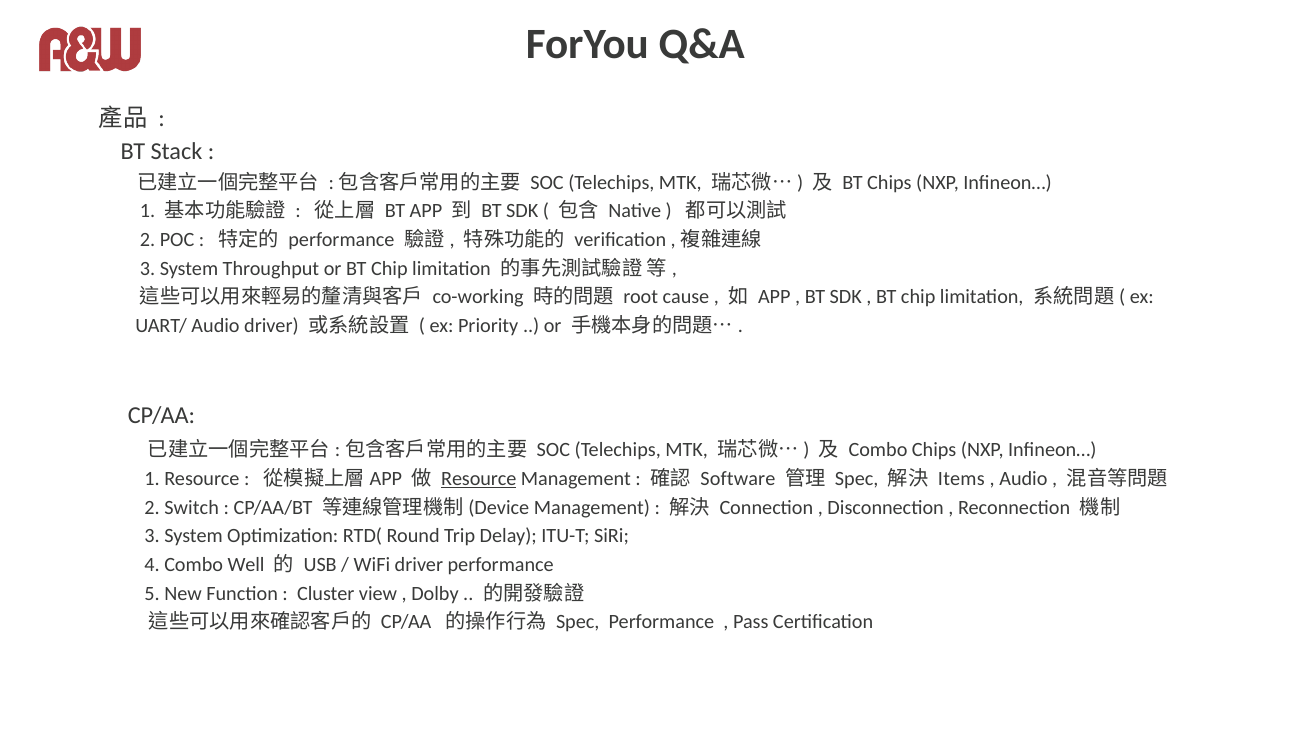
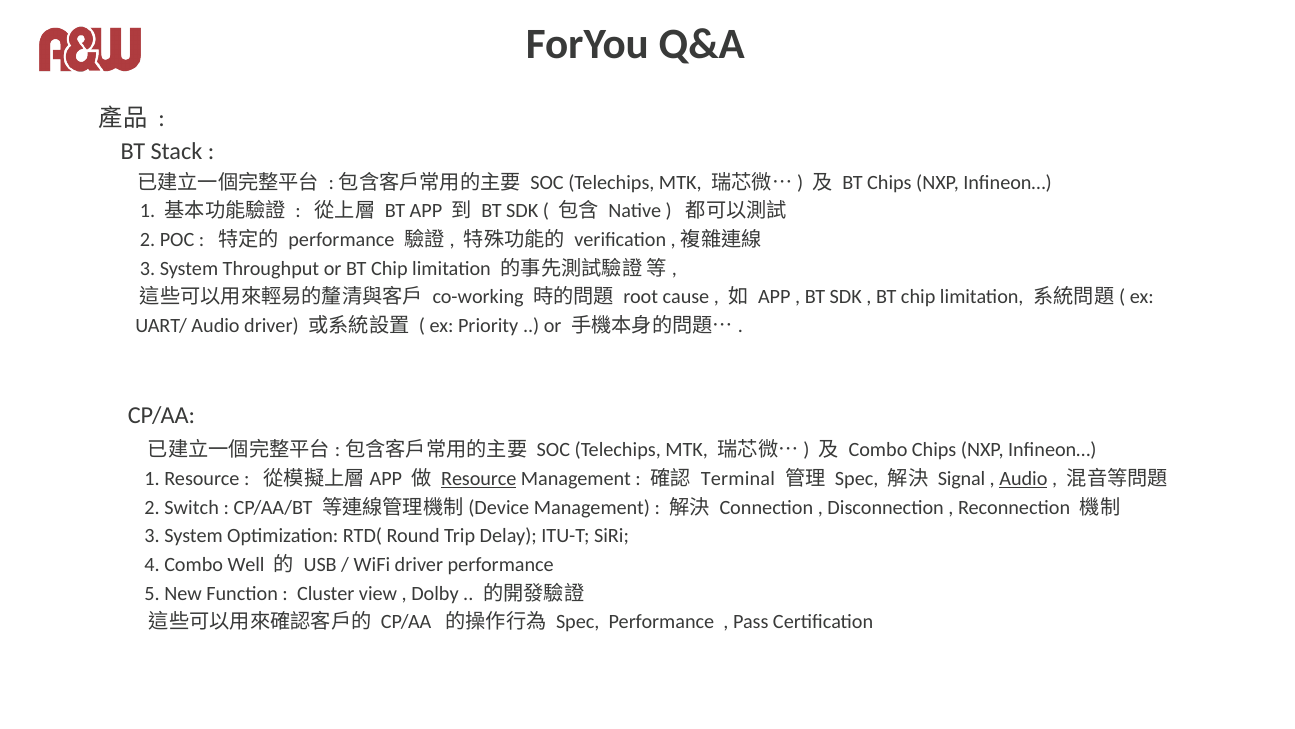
Software: Software -> Terminal (738, 479)
Items: Items -> Signal (962, 479)
Audio underline: none -> present (1023, 479)
